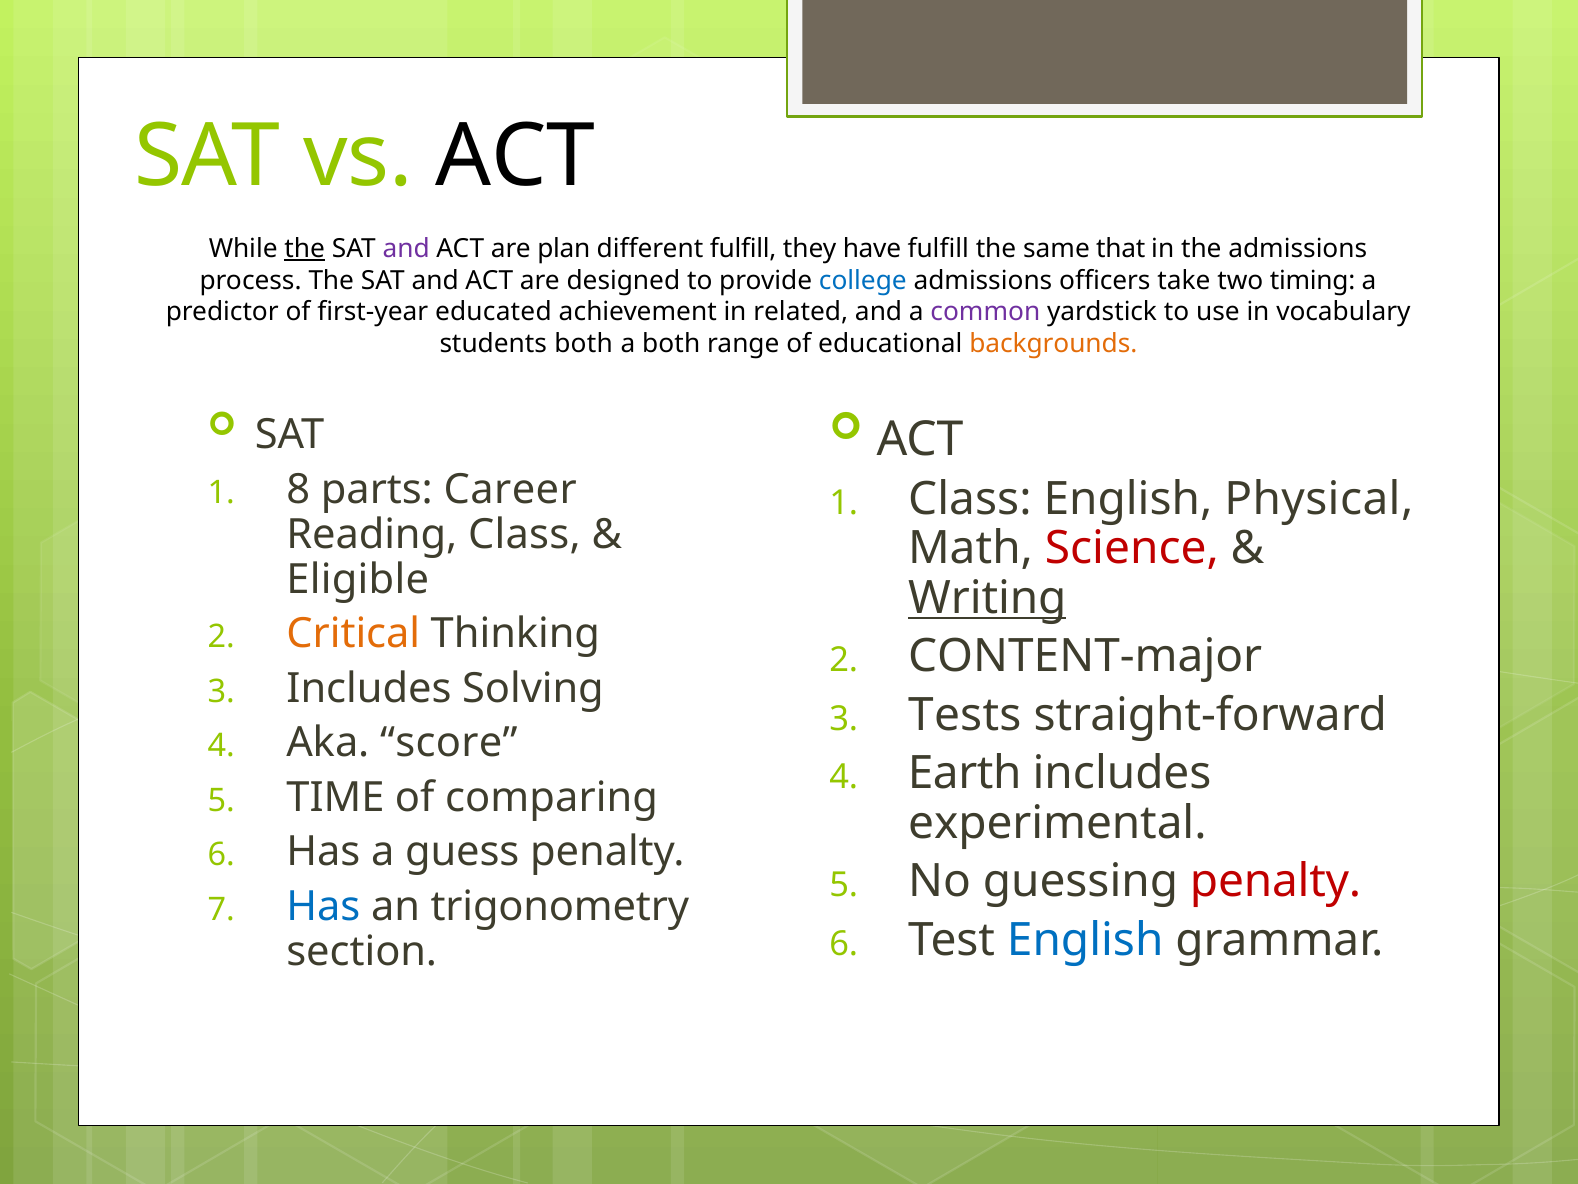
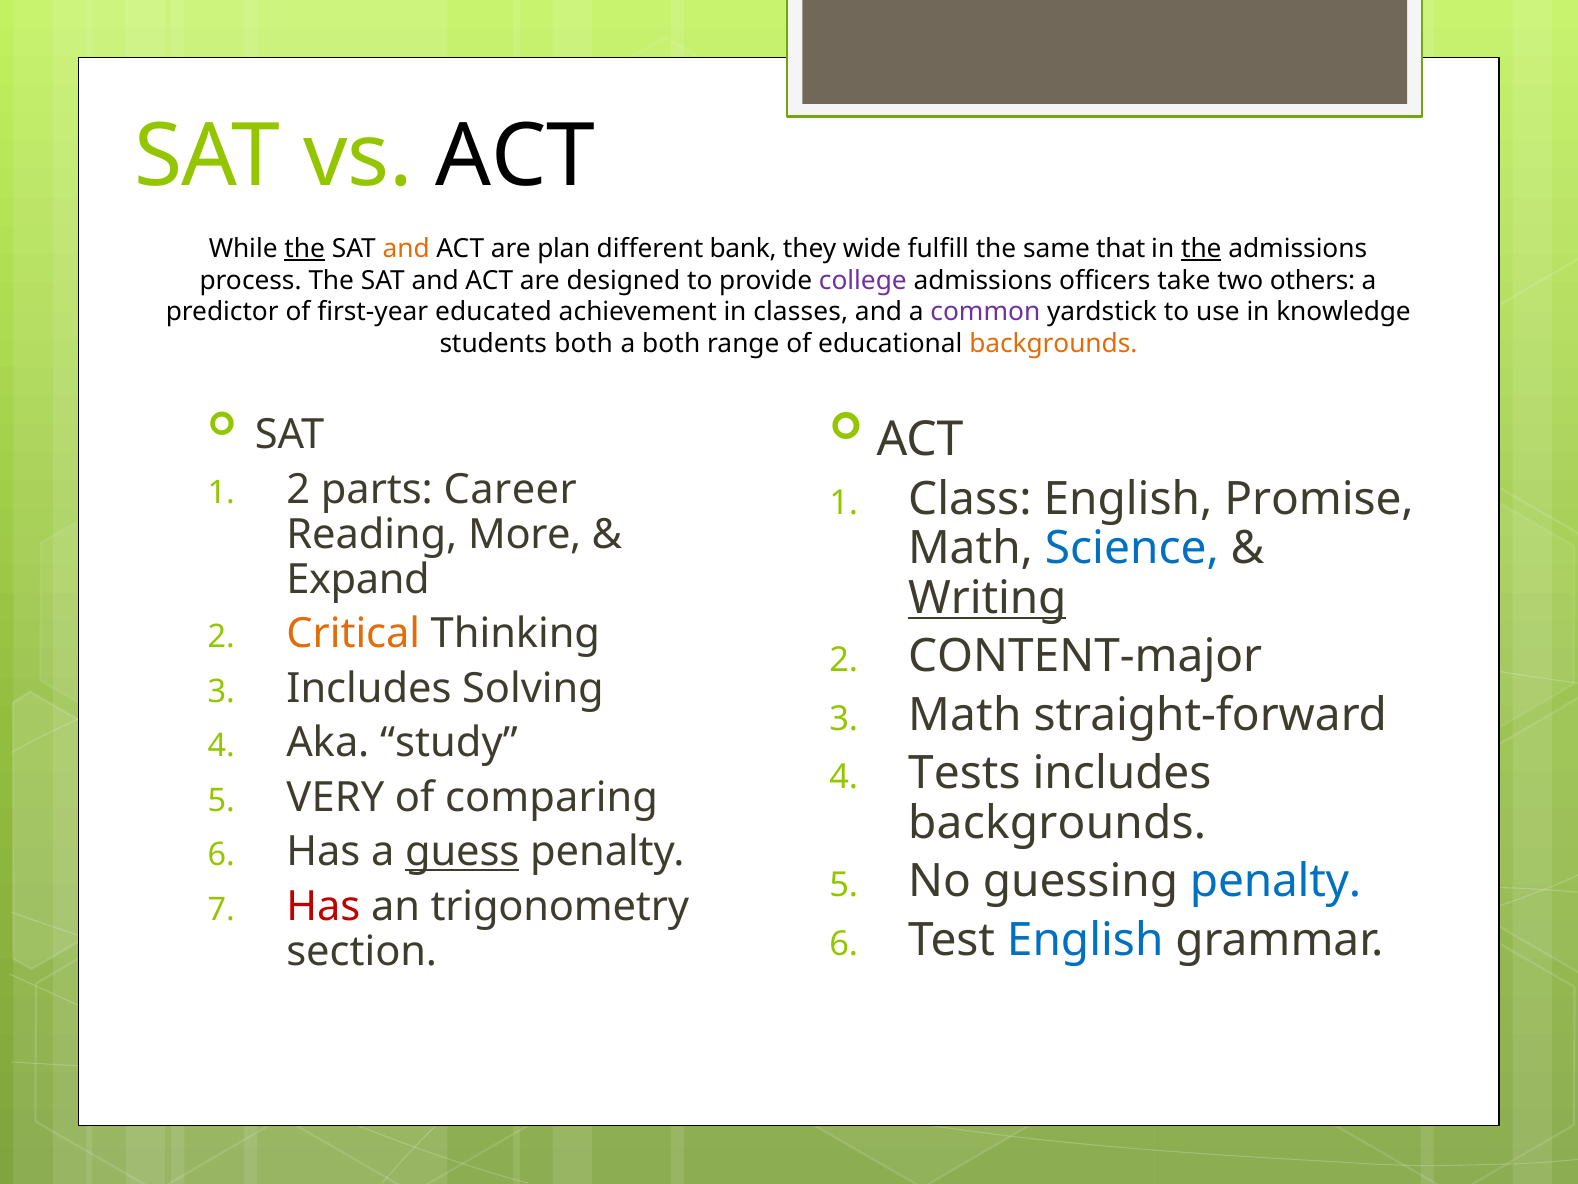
and colour: purple -> orange (406, 249)
different fulfill: fulfill -> bank (743, 249)
have: have -> wide (872, 249)
the underline: none -> present (1201, 249)
college colour: blue -> purple (863, 280)
timing: timing -> others (1313, 280)
related: related -> classes (801, 312)
vocabulary: vocabulary -> knowledge (1343, 312)
8: 8 -> 2 (298, 489)
Physical: Physical -> Promise (1319, 499)
Reading Class: Class -> More (525, 534)
Science colour: red -> blue (1132, 548)
Eligible: Eligible -> Expand (358, 579)
3 Tests: Tests -> Math (965, 715)
score: score -> study (449, 743)
Earth: Earth -> Tests (964, 773)
TIME: TIME -> VERY (335, 797)
experimental: experimental -> backgrounds (1057, 823)
guess underline: none -> present (462, 851)
penalty colour: red -> blue (1276, 881)
Has colour: blue -> red (323, 906)
